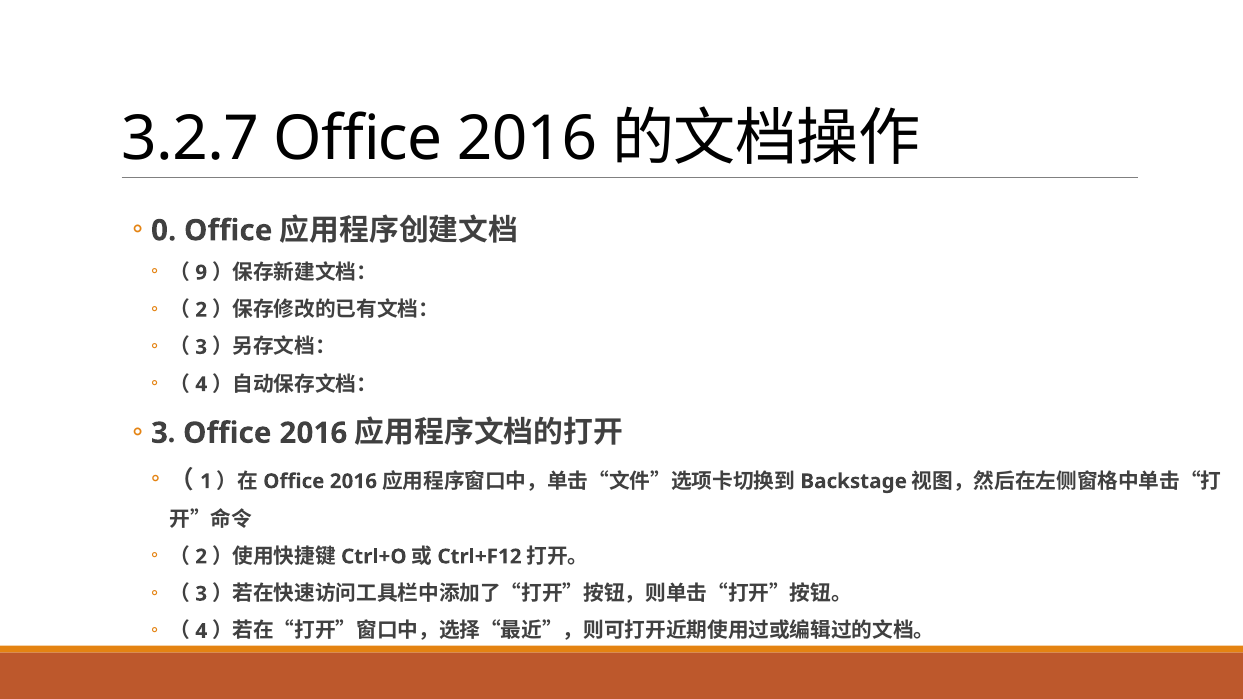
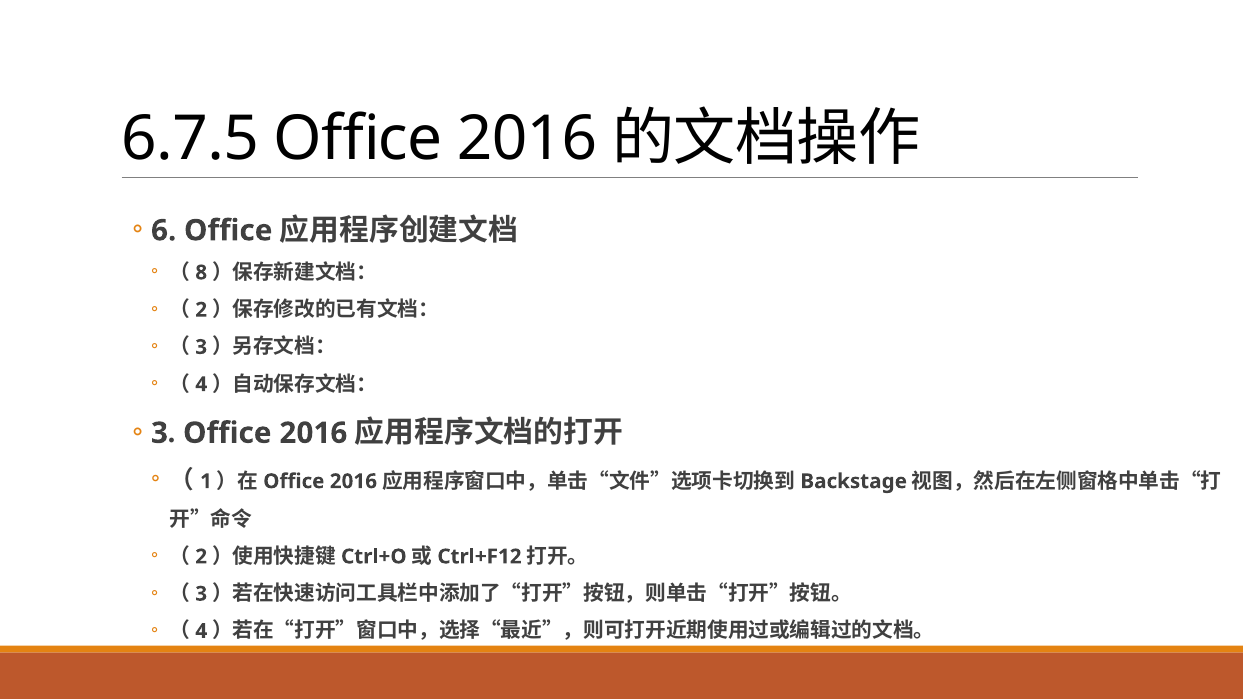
3.2.7: 3.2.7 -> 6.7.5 (190, 139)
0: 0 -> 6 (164, 231)
9: 9 -> 8 (201, 273)
